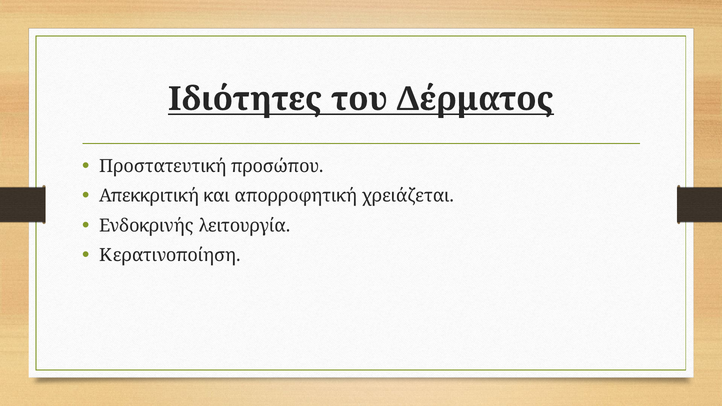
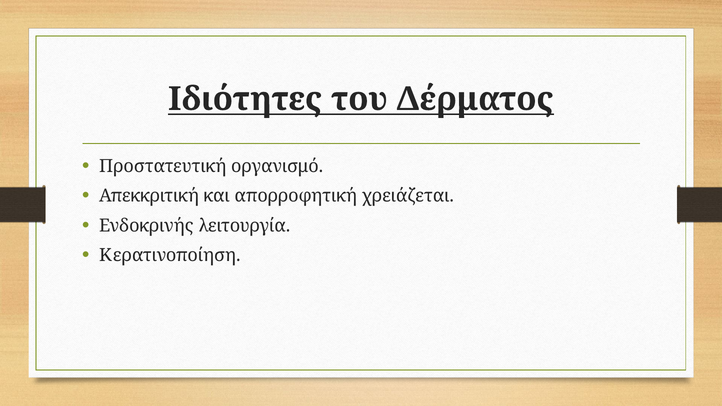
προσώπου: προσώπου -> οργανισμό (277, 166)
